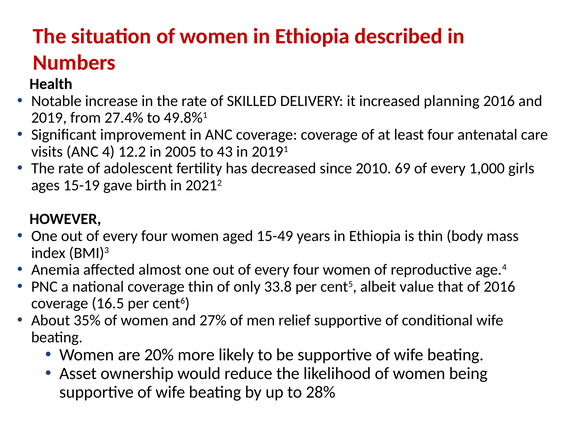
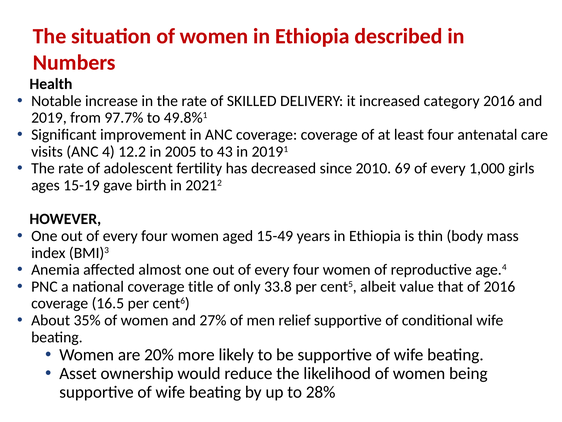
planning: planning -> category (452, 101)
27.4%: 27.4% -> 97.7% (124, 118)
coverage thin: thin -> title (201, 286)
